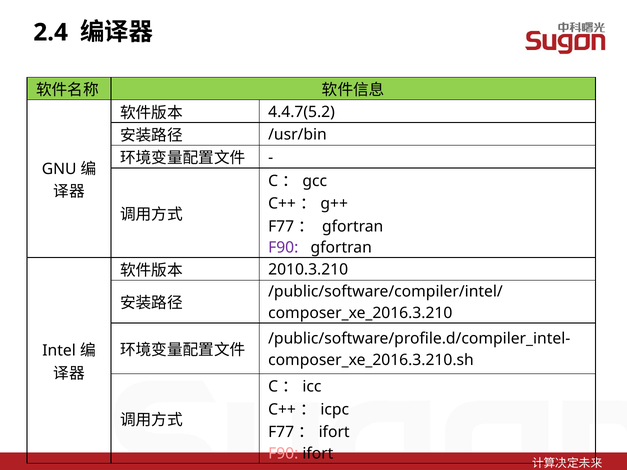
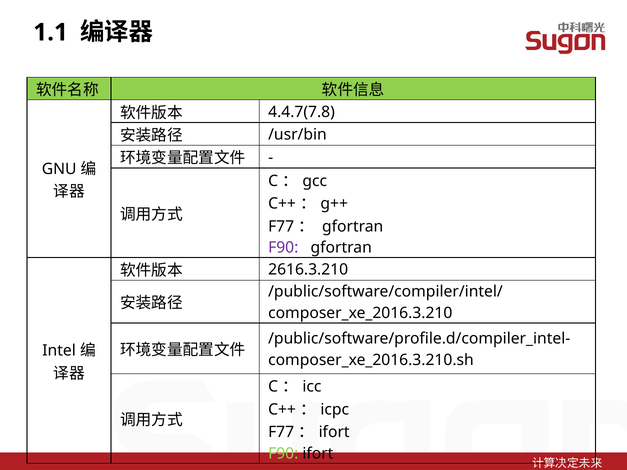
2.4: 2.4 -> 1.1 (51, 32)
4.4.7(5.2: 4.4.7(5.2 -> 4.4.7(7.8 (302, 112)
2010.3.210: 2010.3.210 -> 2616.3.210 (308, 270)
F90 colour: pink -> light green (283, 454)
